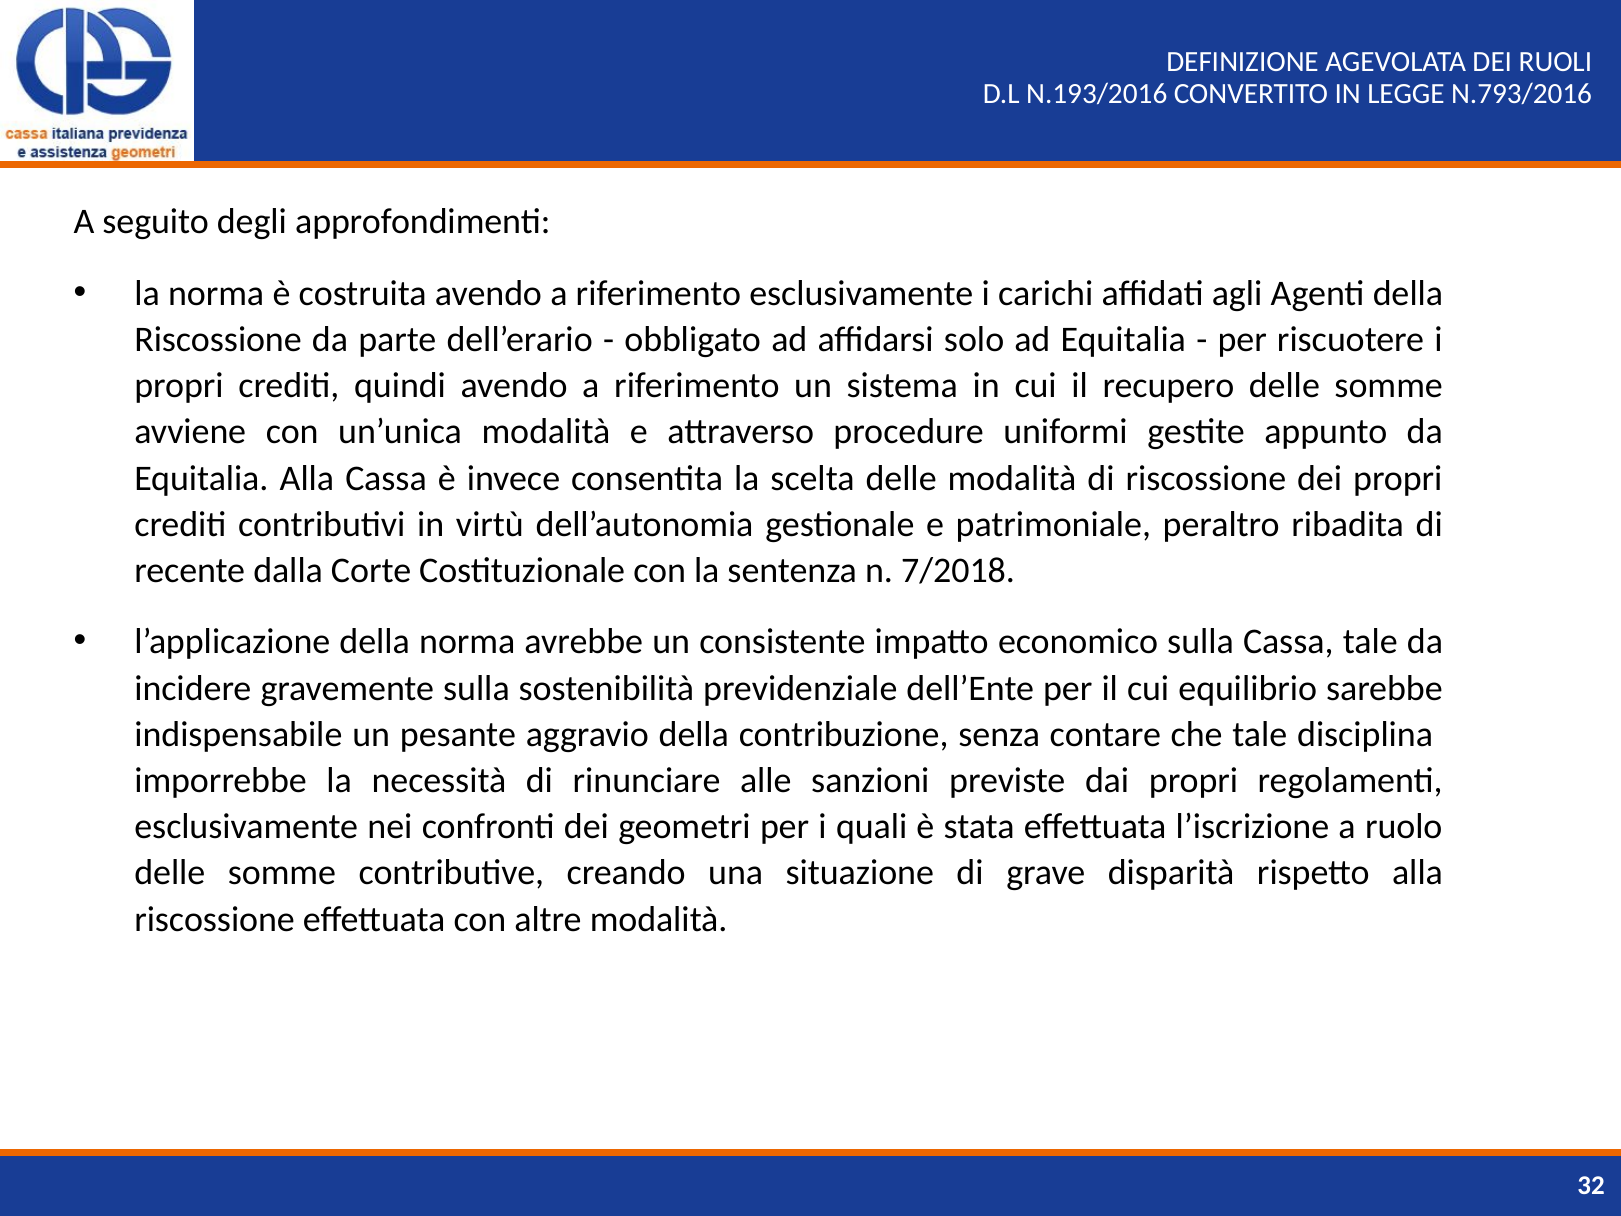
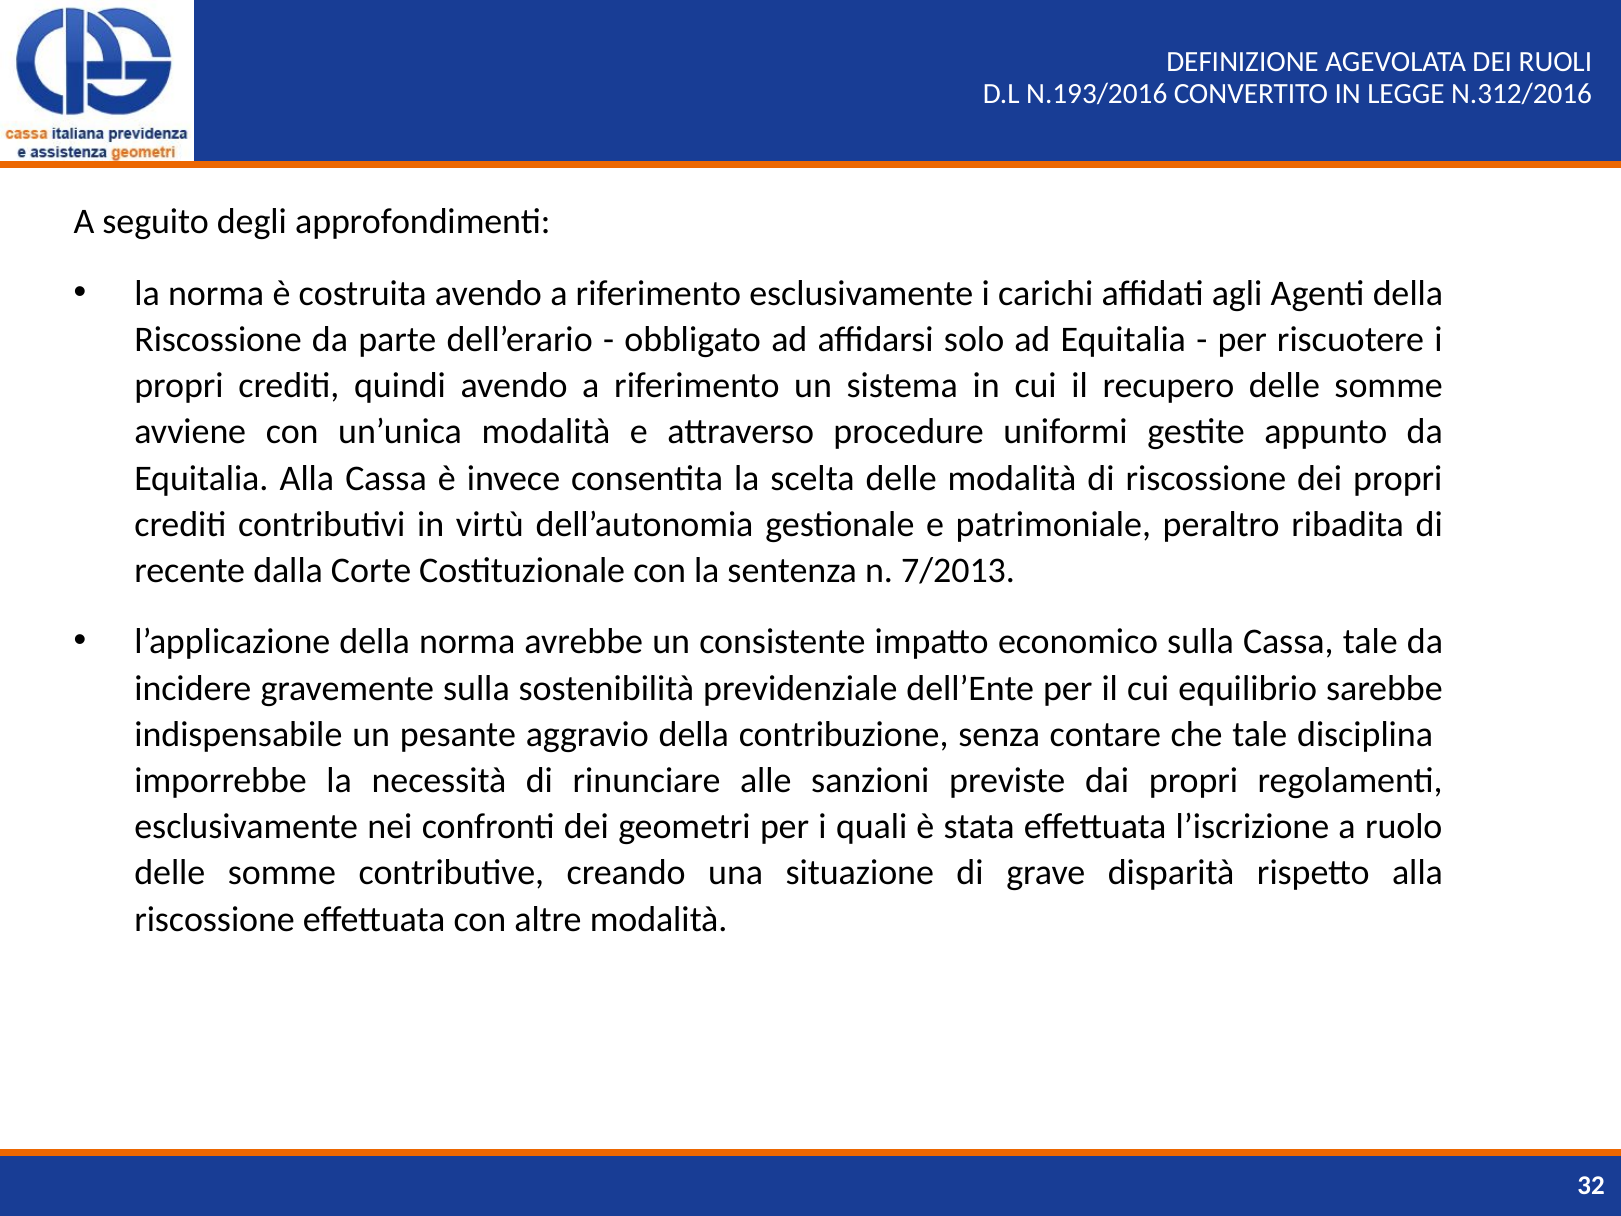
N.793/2016: N.793/2016 -> N.312/2016 (1522, 94)
7/2018: 7/2018 -> 7/2013 (958, 570)
